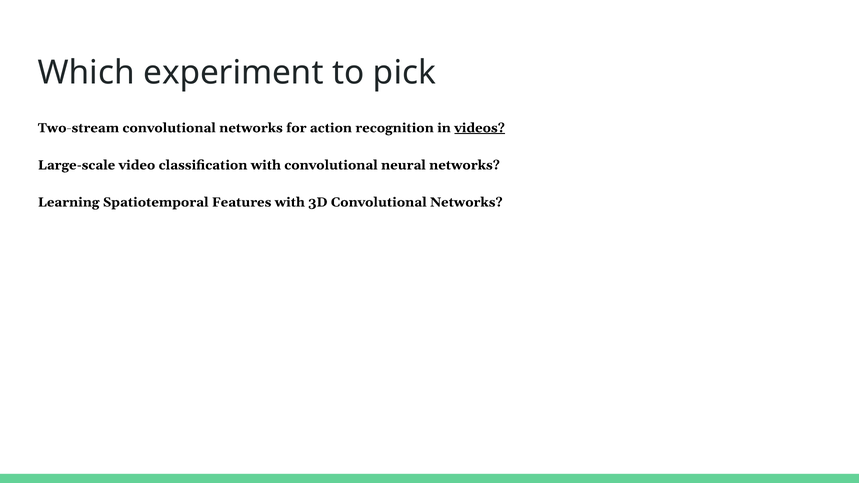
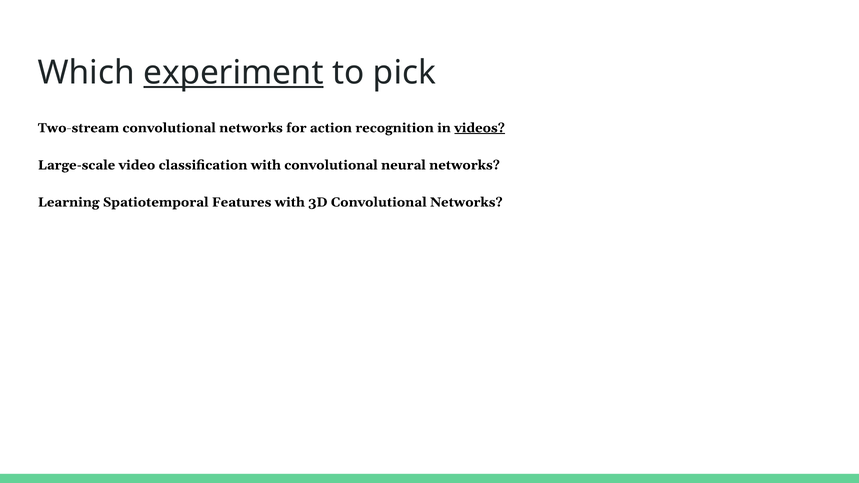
experiment underline: none -> present (233, 73)
